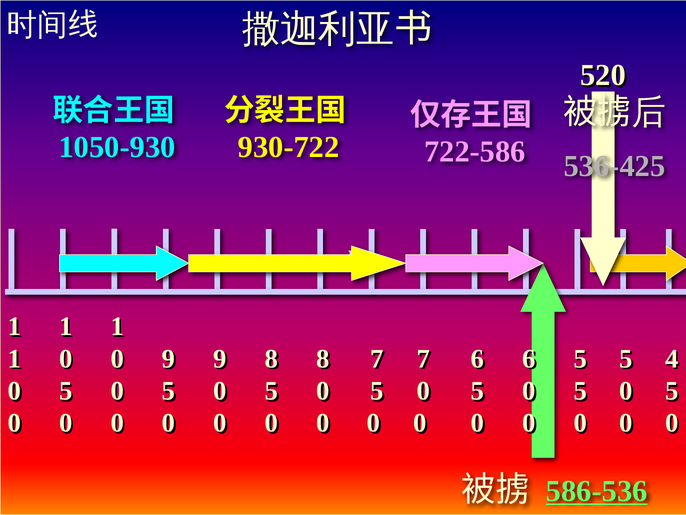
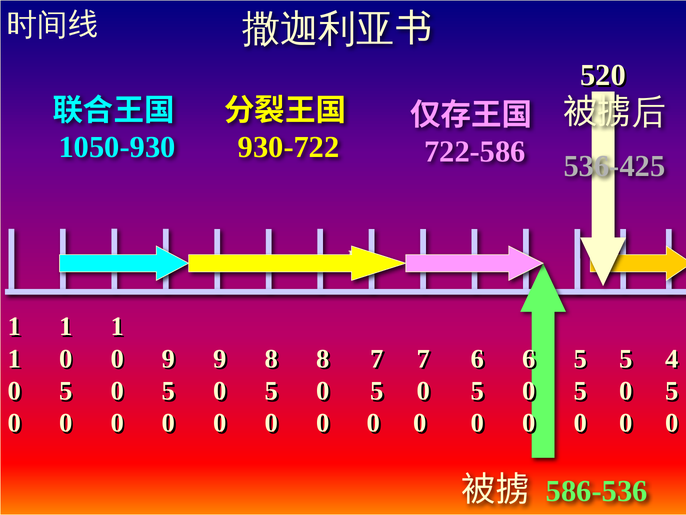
586-536 underline: present -> none (597, 491)
